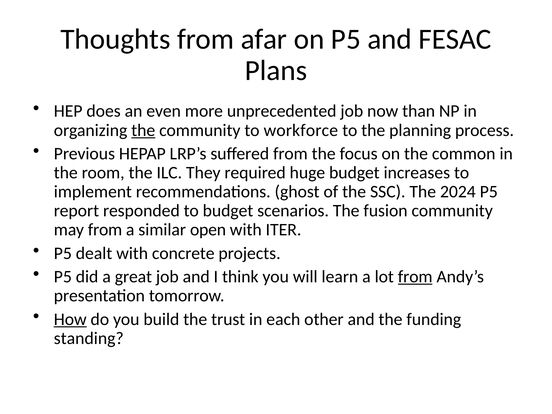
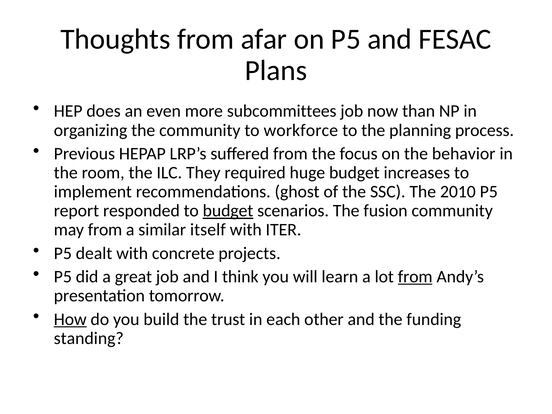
unprecedented: unprecedented -> subcommittees (282, 111)
the underline: present -> none (143, 130)
common: common -> behavior (464, 154)
2024: 2024 -> 2010 (458, 192)
budget underline: none -> present (228, 211)
open: open -> itself (208, 230)
